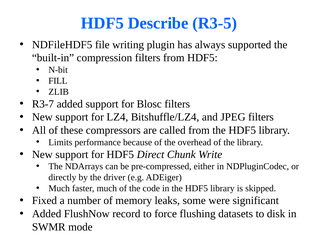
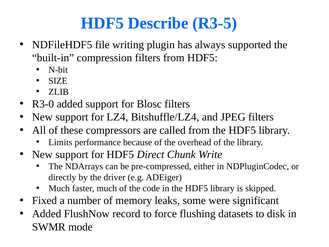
FILL: FILL -> SIZE (58, 81)
R3-7: R3-7 -> R3-0 (43, 104)
